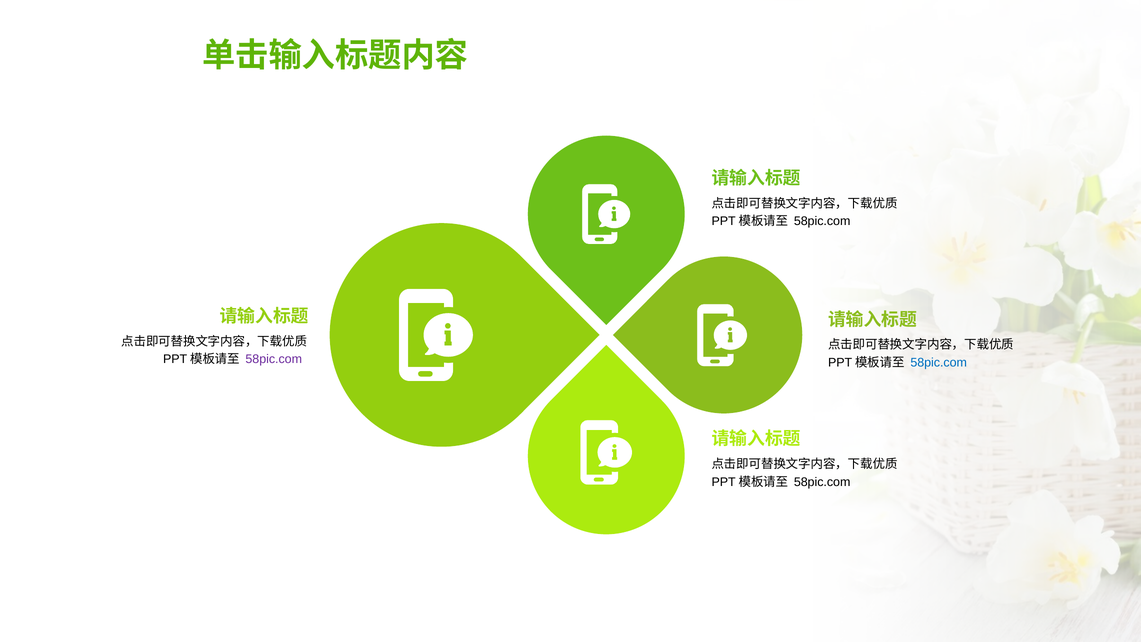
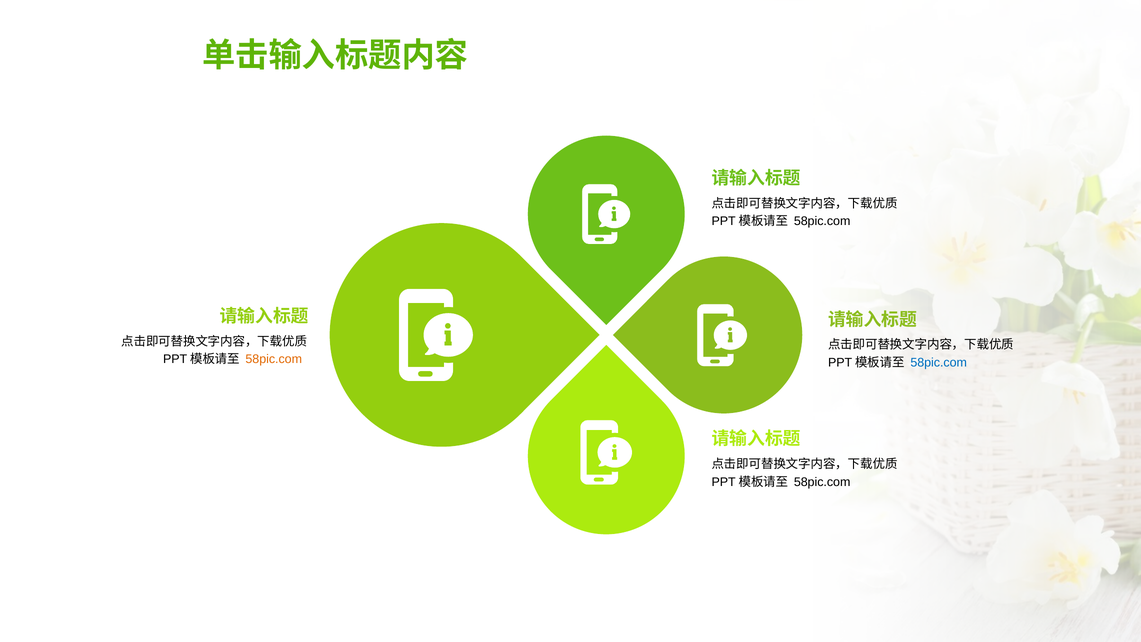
58pic.com colour: purple -> orange (274, 359)
